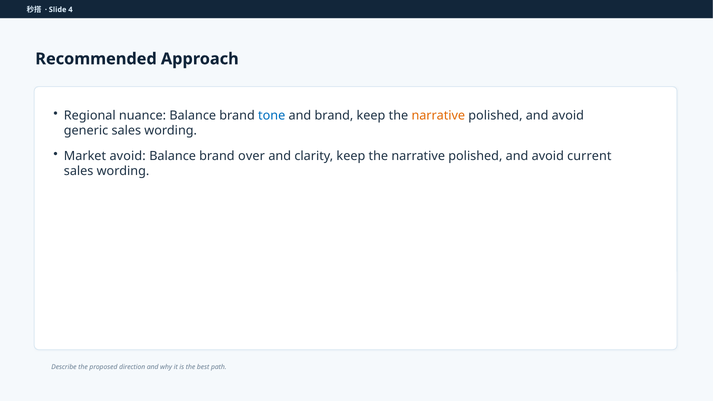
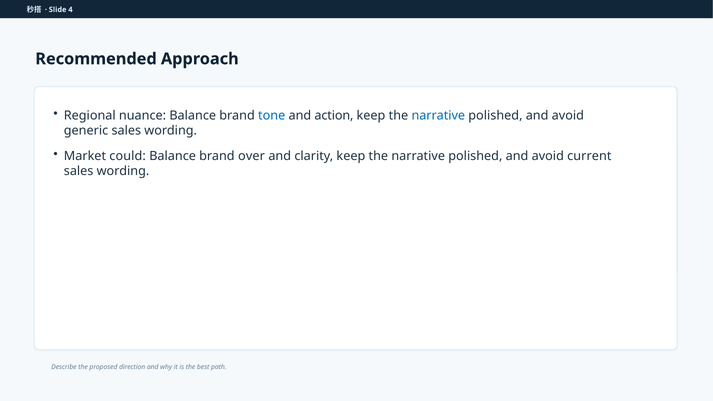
and brand: brand -> action (334, 115)
narrative colour: orange -> blue (438, 115)
Market avoid: avoid -> could (128, 156)
